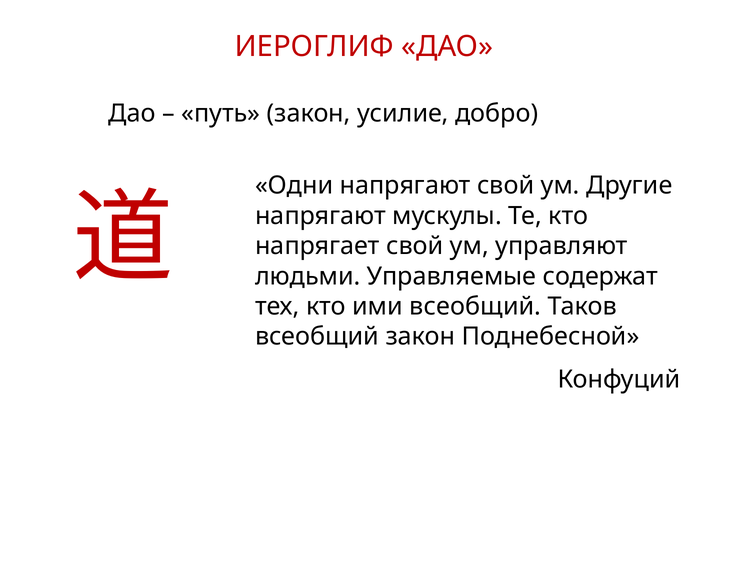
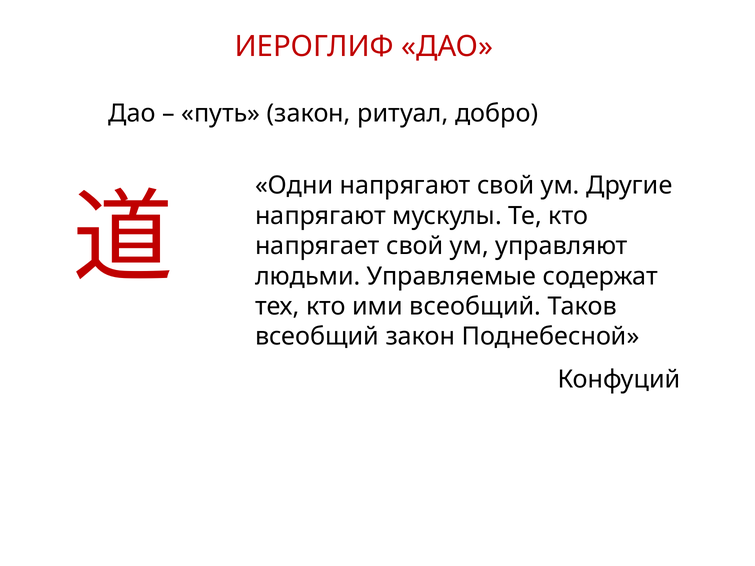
усилие: усилие -> ритуал (403, 113)
